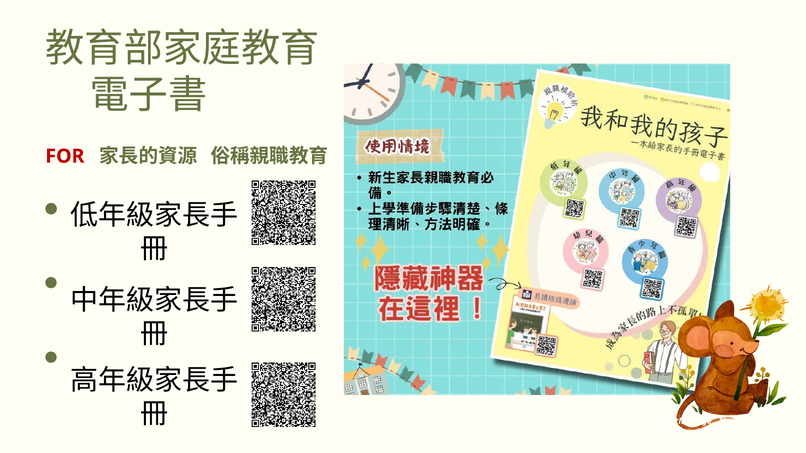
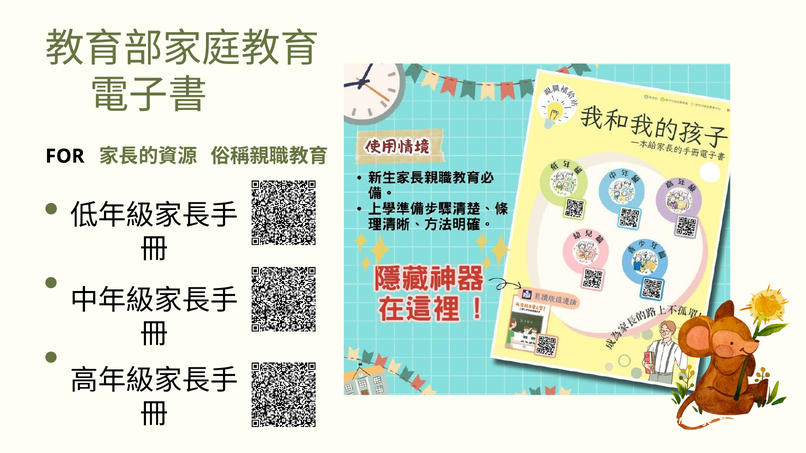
FOR colour: red -> black (65, 156)
